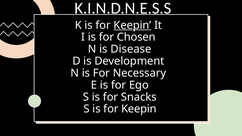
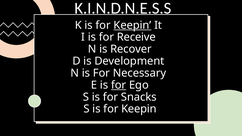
Chosen: Chosen -> Receive (136, 37)
Disease: Disease -> Recover (131, 49)
for underline: none -> present (119, 85)
